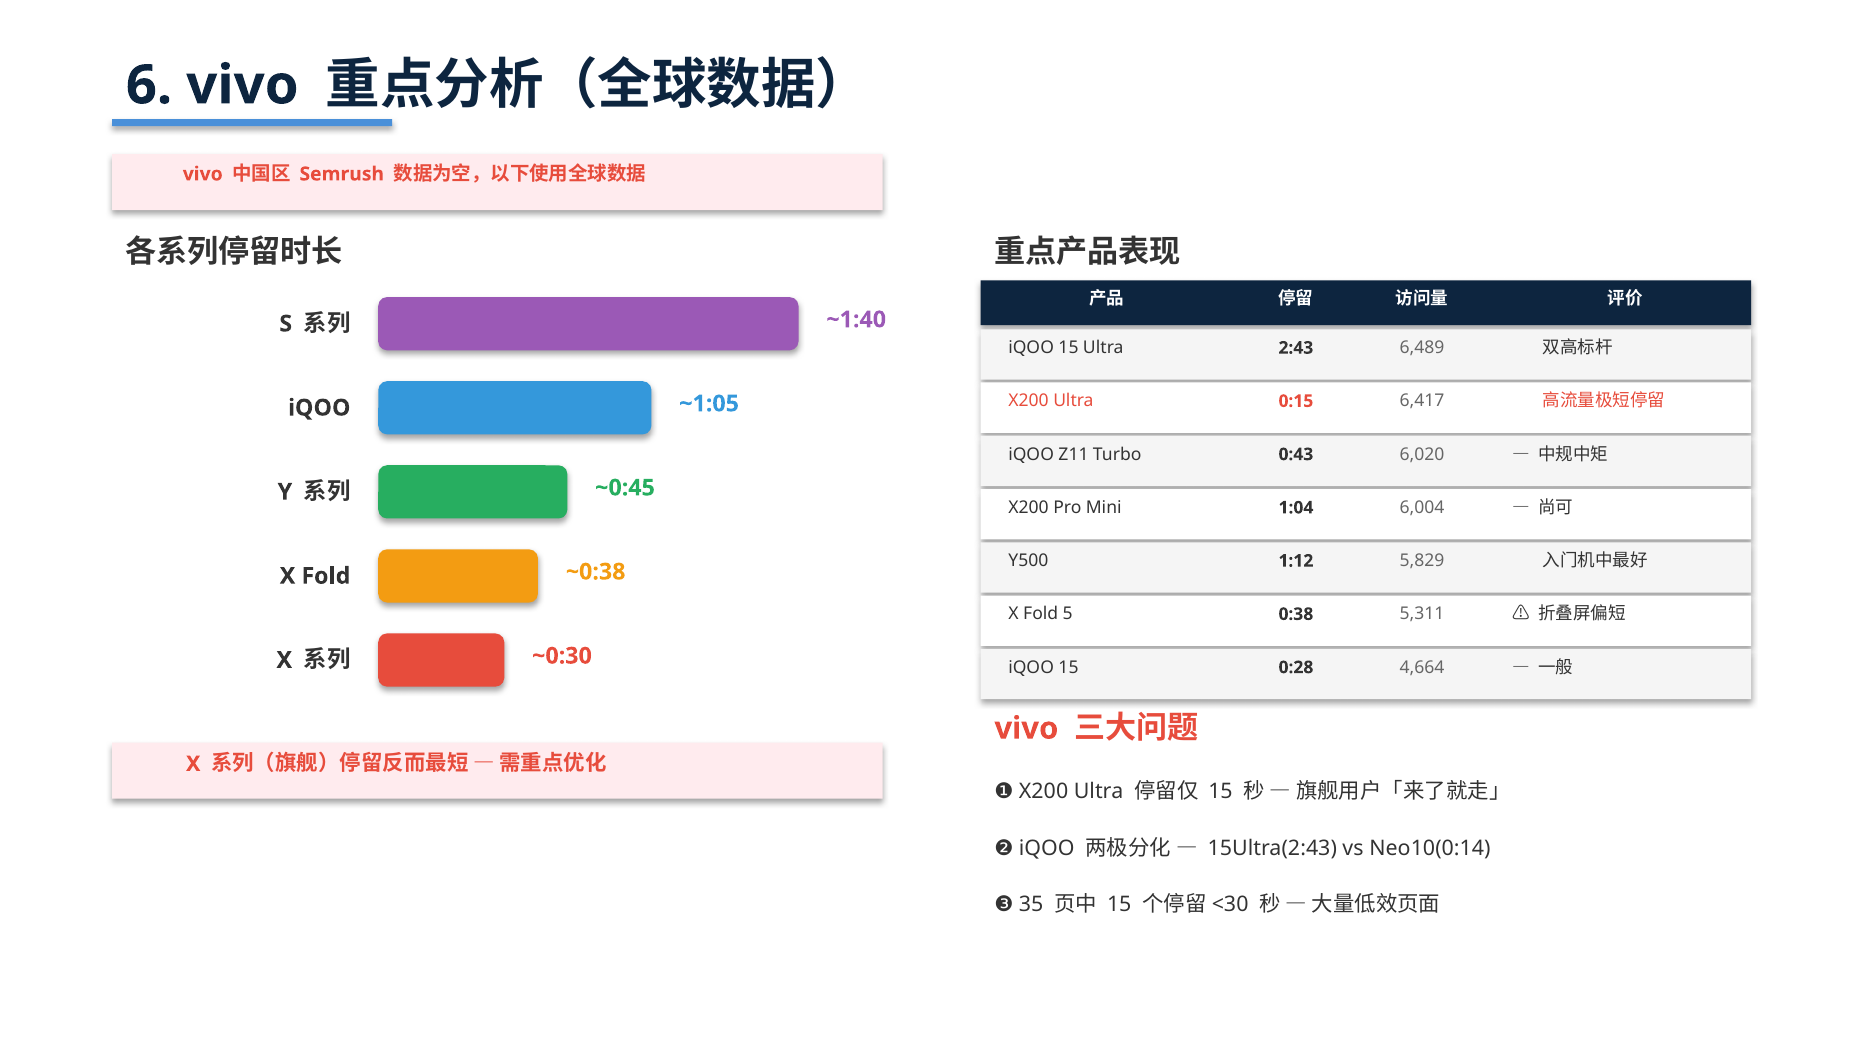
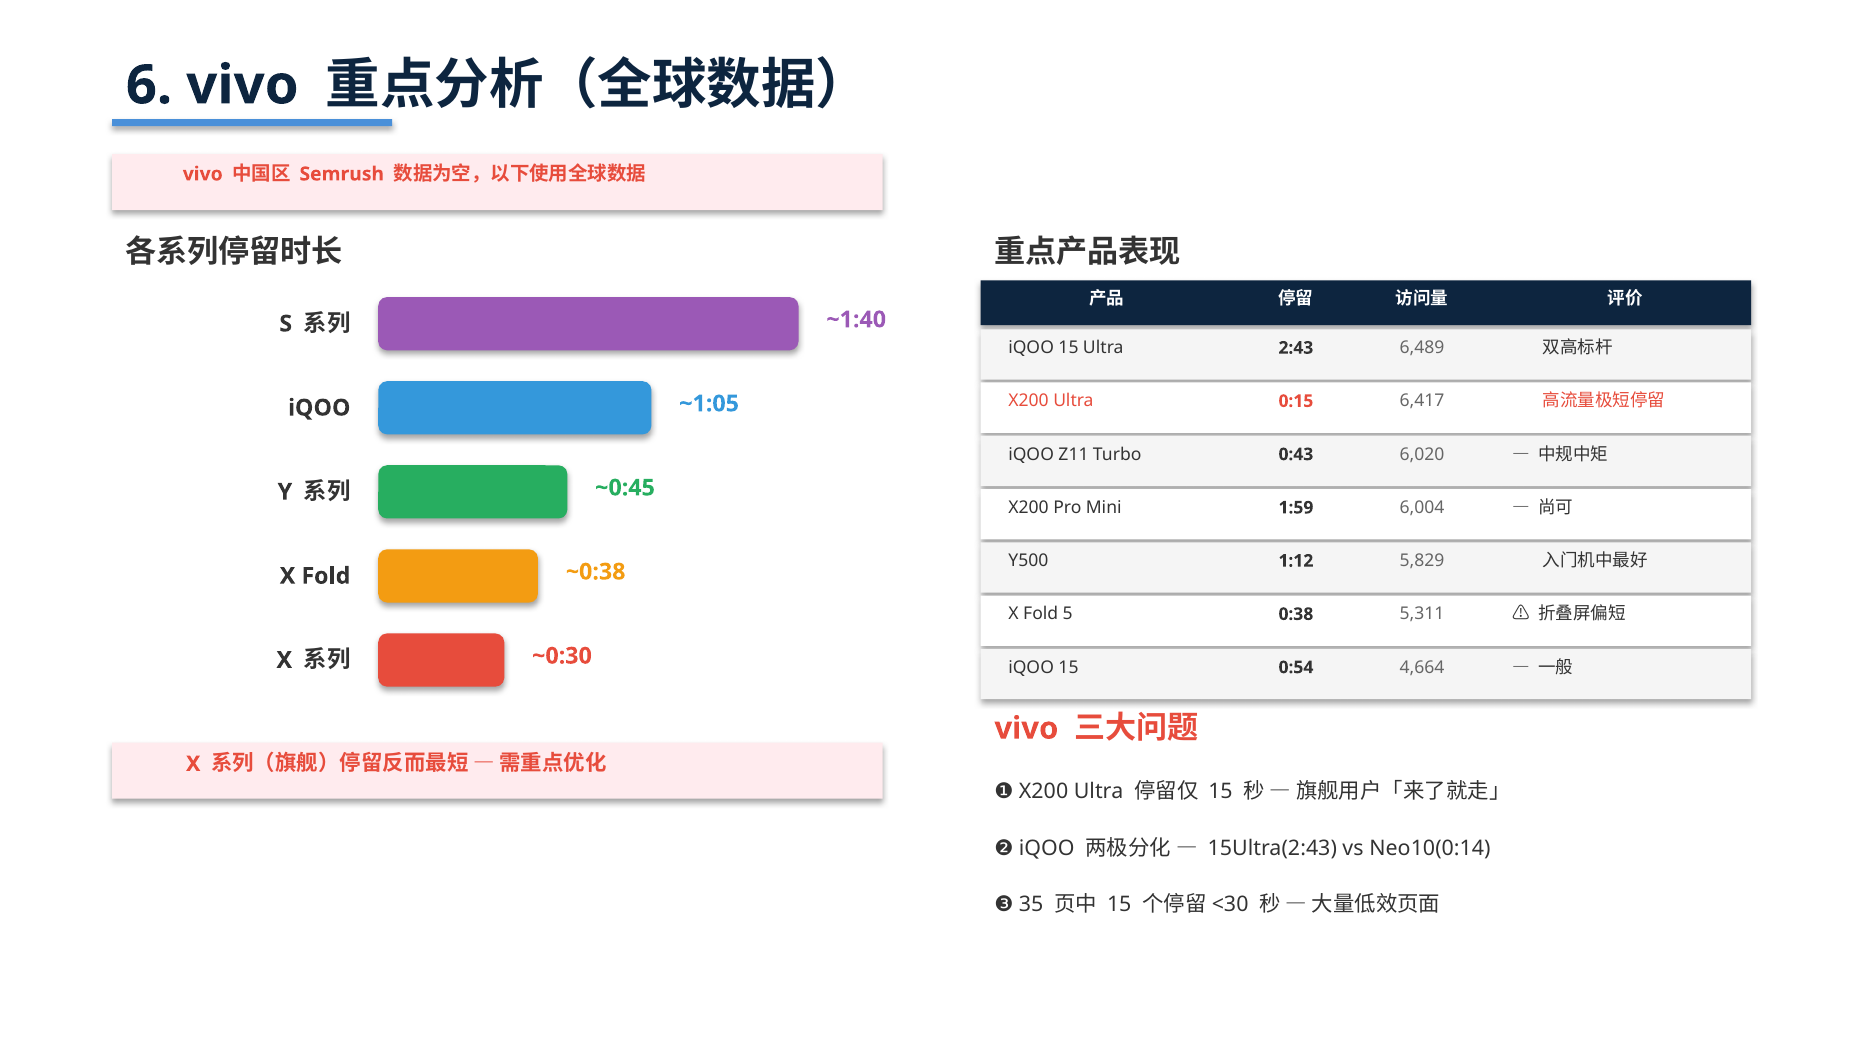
1:04: 1:04 -> 1:59 (1296, 508)
0:28: 0:28 -> 0:54 (1296, 667)
